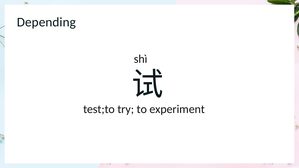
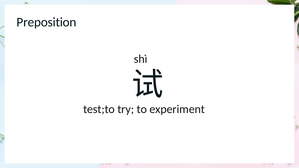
Depending: Depending -> Preposition (47, 22)
